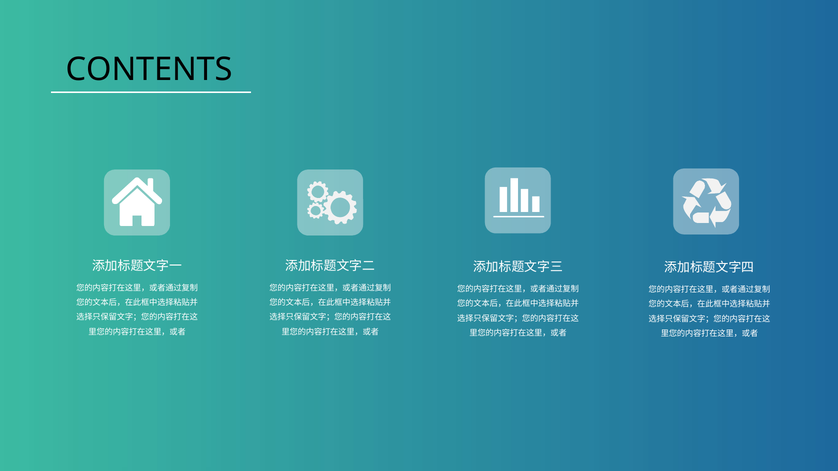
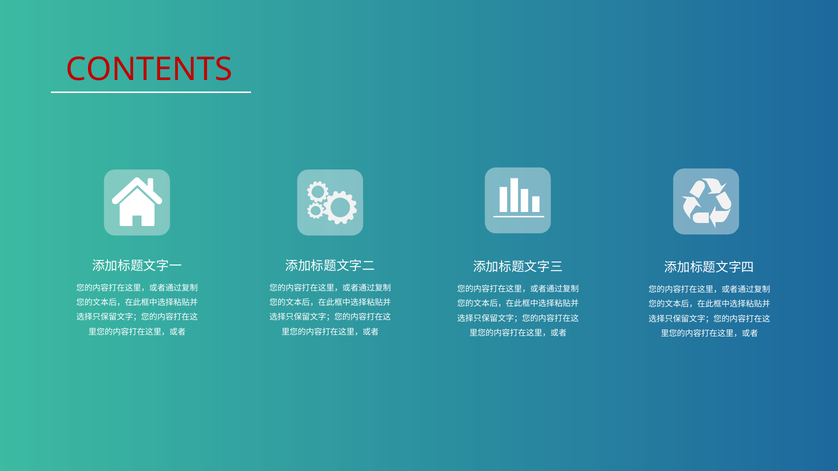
CONTENTS colour: black -> red (149, 70)
